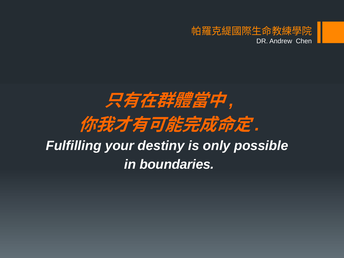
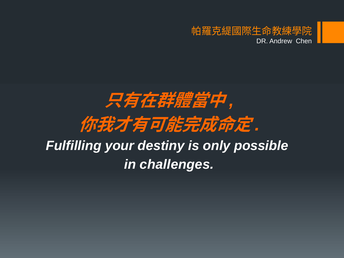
boundaries: boundaries -> challenges (177, 164)
